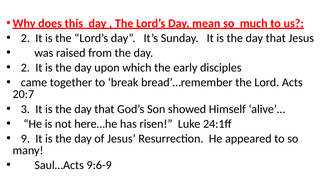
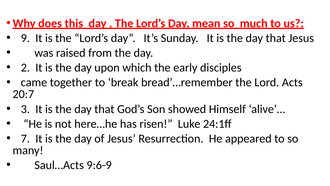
2: 2 -> 9 (25, 38)
9: 9 -> 7 (25, 138)
